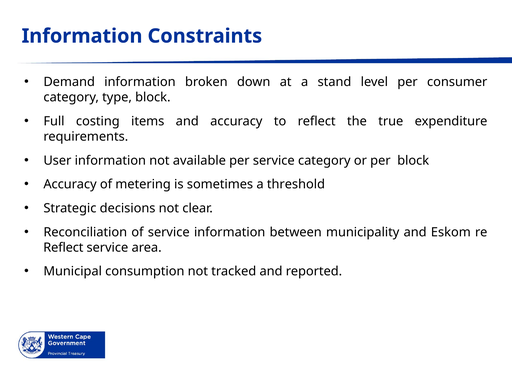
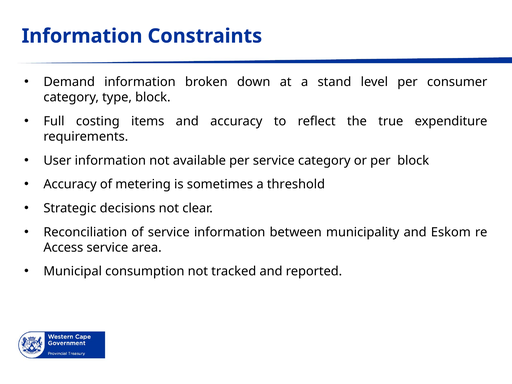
Reflect: Reflect -> Access (63, 248)
